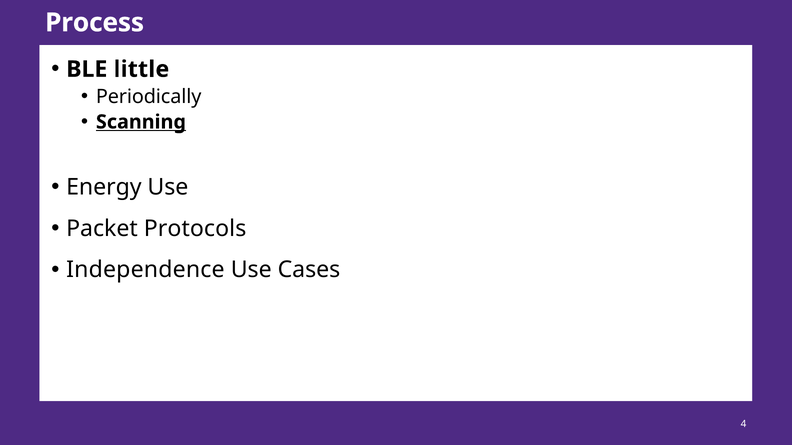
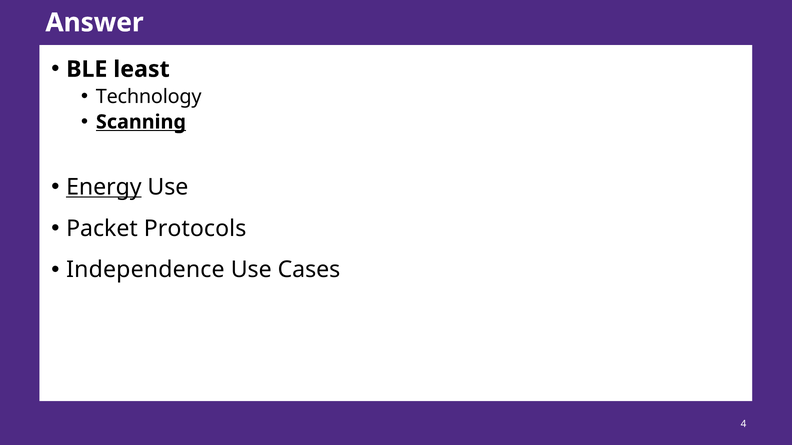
Process: Process -> Answer (95, 23)
little: little -> least (141, 69)
Periodically: Periodically -> Technology (149, 97)
Energy underline: none -> present (104, 187)
